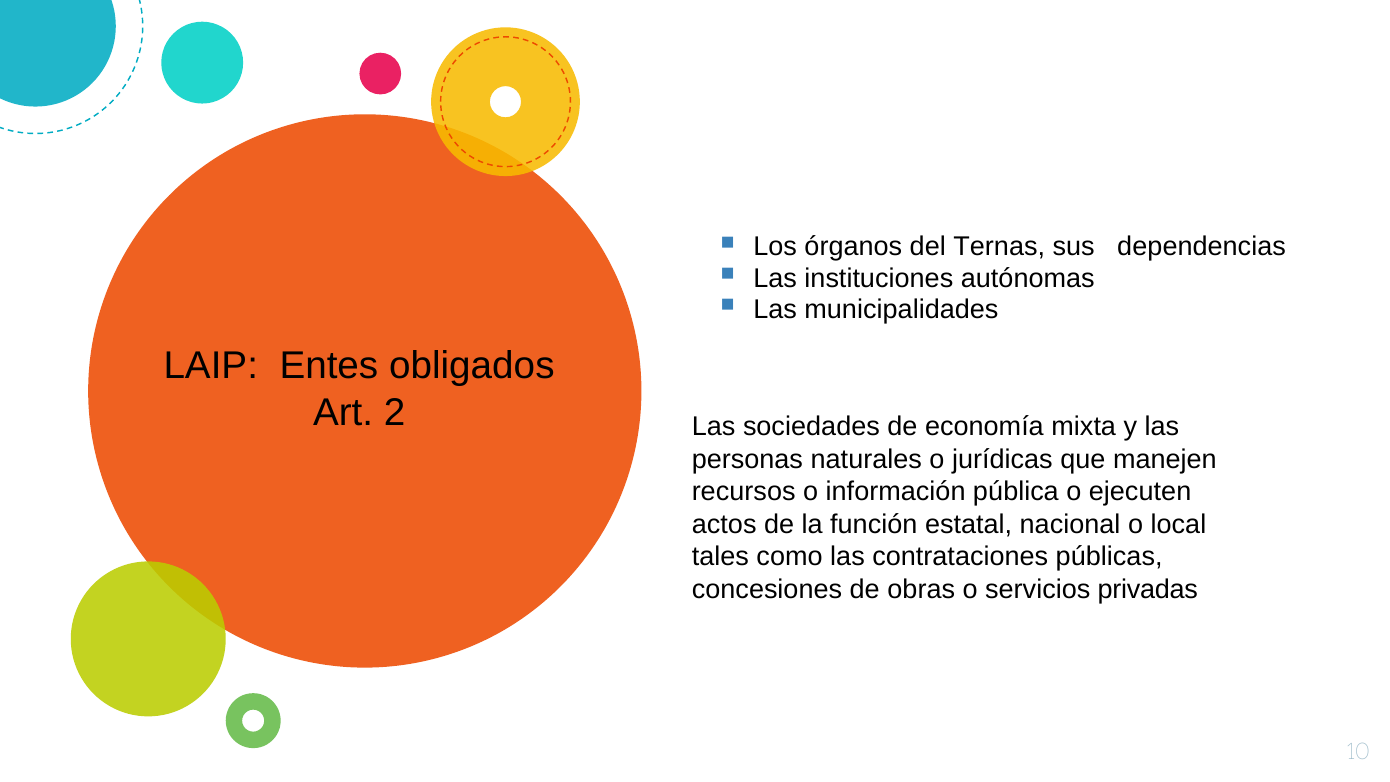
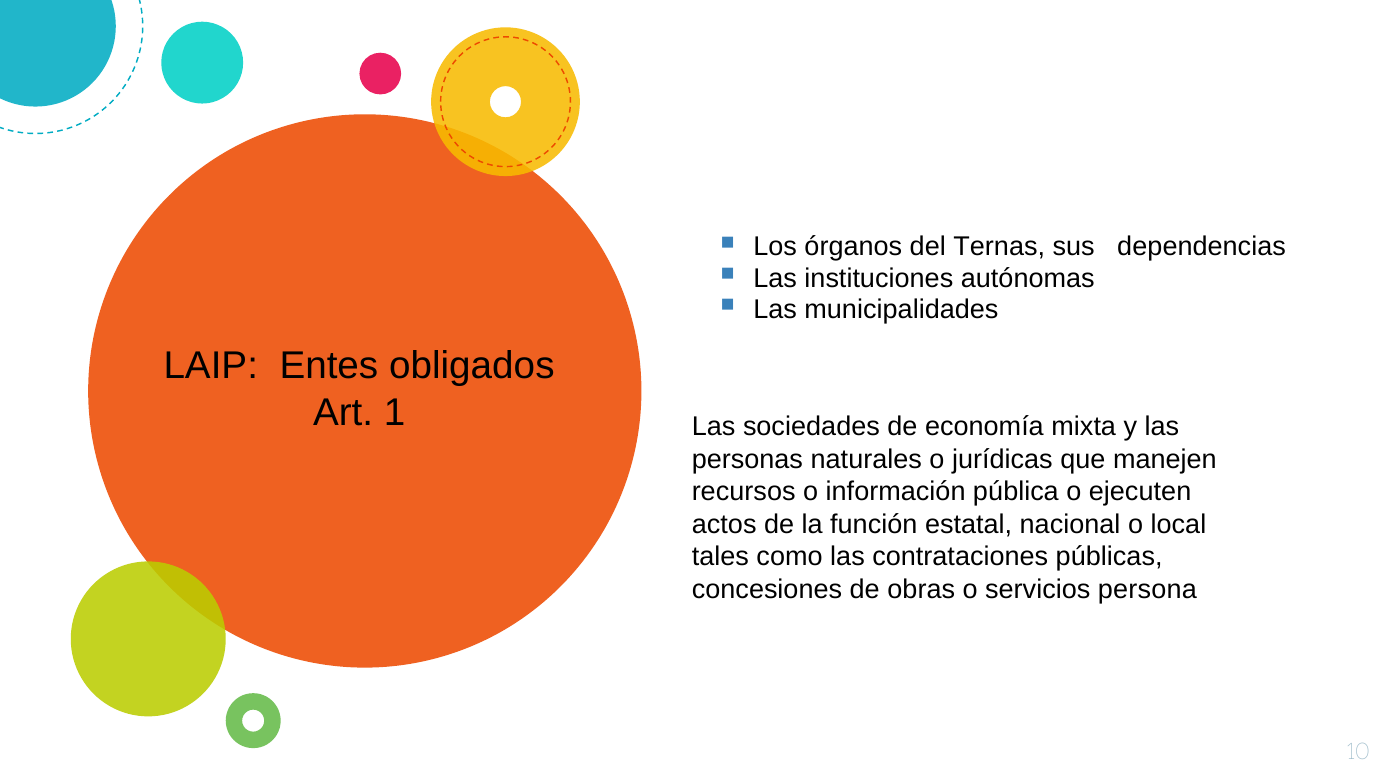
2: 2 -> 1 (395, 412)
privadas: privadas -> persona (1147, 589)
